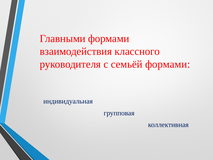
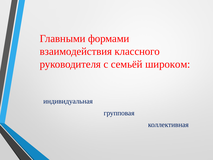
семьёй формами: формами -> широком (168, 64)
